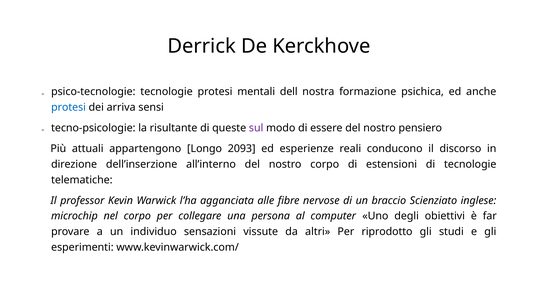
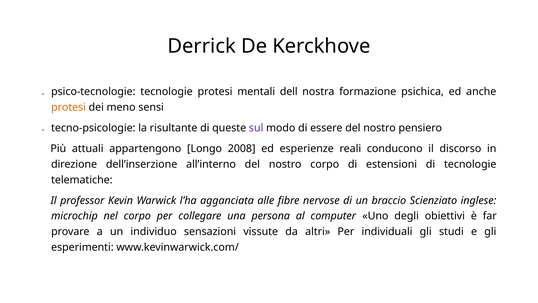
protesi colour: blue -> orange (68, 107)
arriva: arriva -> meno (121, 107)
2093: 2093 -> 2008 (242, 148)
riprodotto: riprodotto -> individuali (387, 231)
